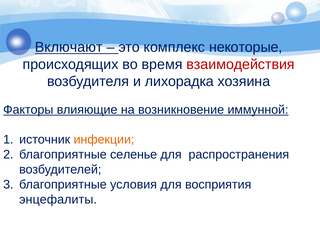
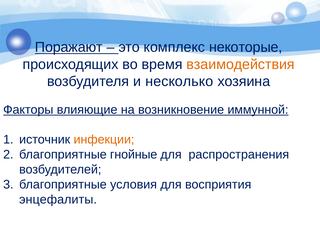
Включают: Включают -> Поражают (69, 47)
взаимодействия colour: red -> orange (241, 64)
лихорадка: лихорадка -> несколько (179, 81)
селенье: селенье -> гнойные (134, 155)
